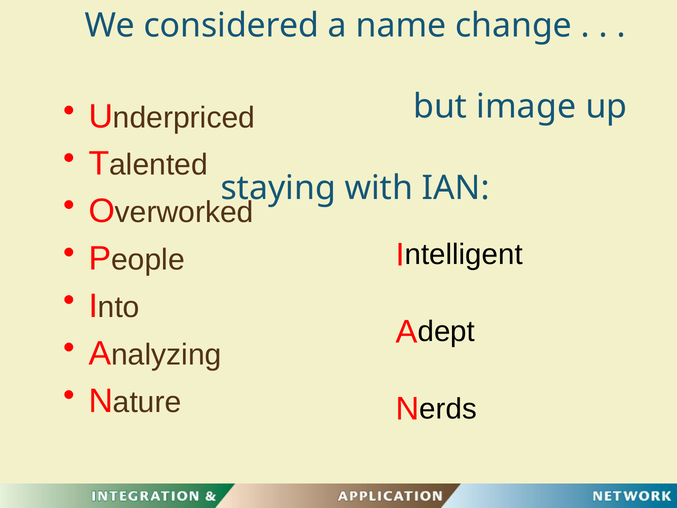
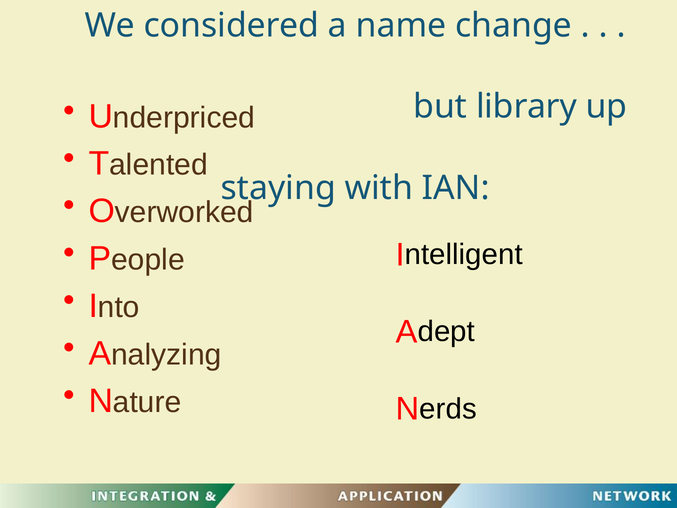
image: image -> library (526, 107)
